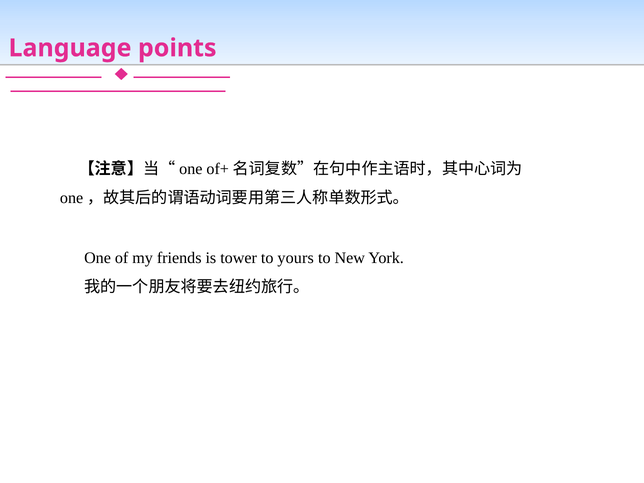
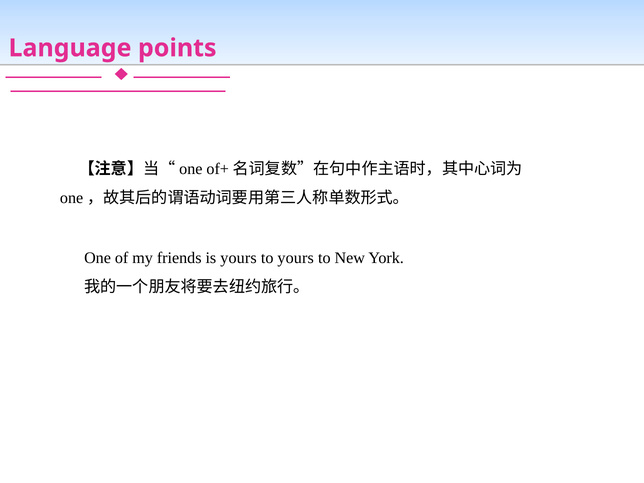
is tower: tower -> yours (239, 258)
